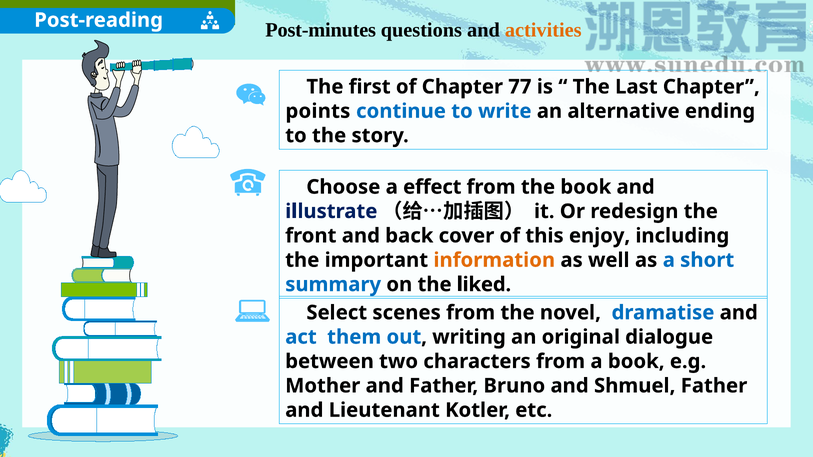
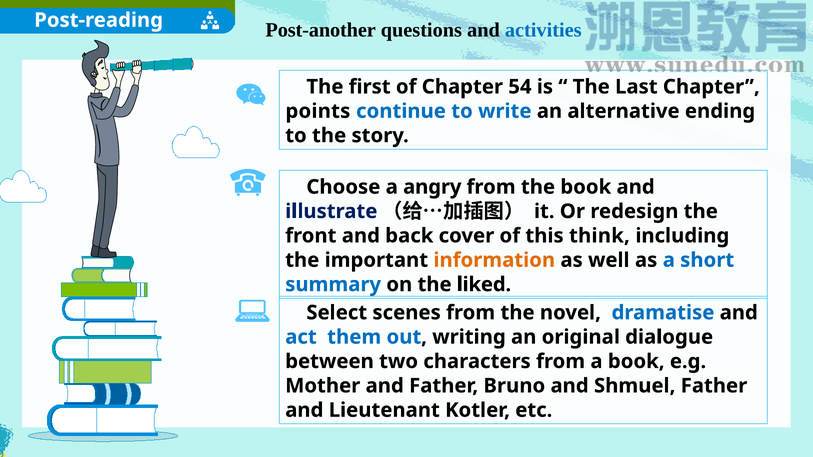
Post-minutes: Post-minutes -> Post-another (321, 30)
activities colour: orange -> blue (543, 30)
77: 77 -> 54 (520, 87)
effect: effect -> angry (432, 187)
enjoy: enjoy -> think (599, 236)
